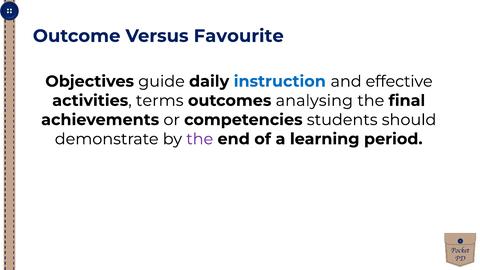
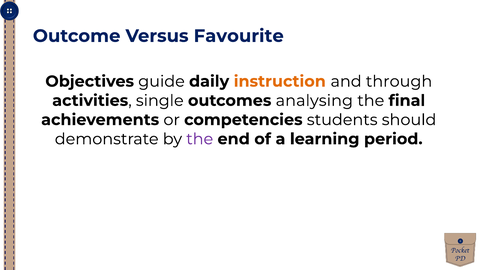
instruction colour: blue -> orange (280, 81)
effective: effective -> through (399, 81)
terms: terms -> single (160, 101)
